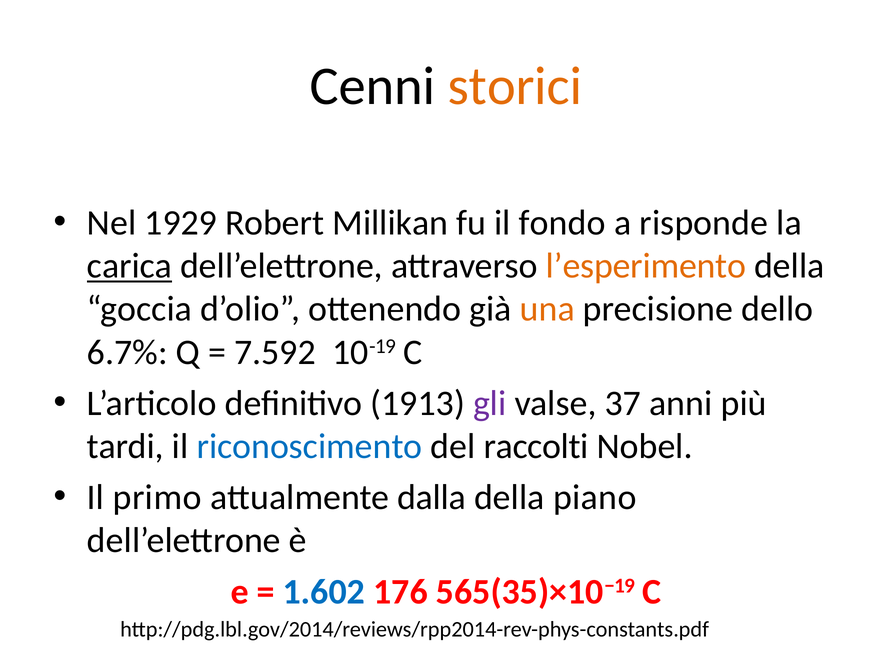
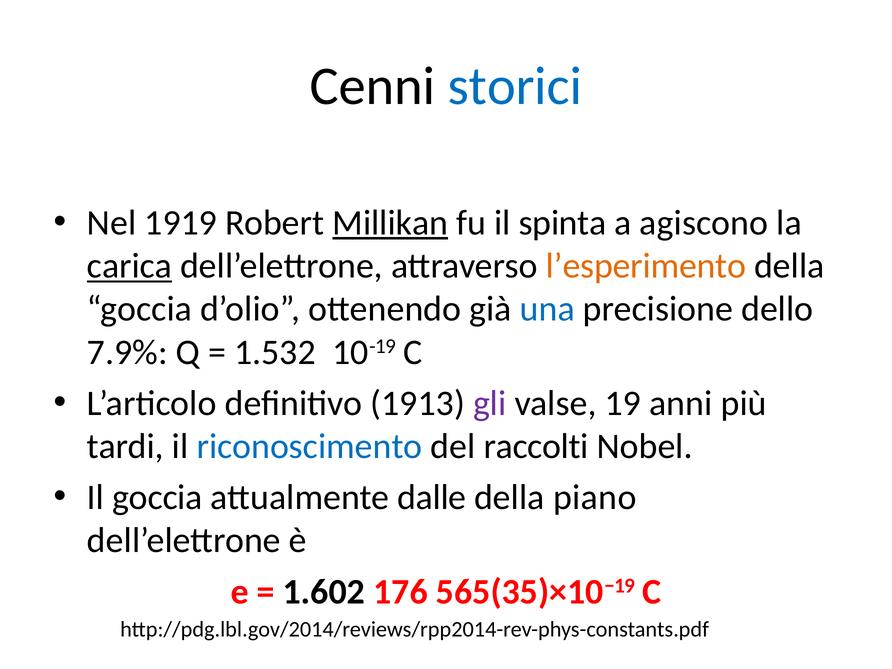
storici colour: orange -> blue (515, 86)
1929: 1929 -> 1919 (181, 223)
Millikan underline: none -> present (390, 223)
fondo: fondo -> spinta (563, 223)
risponde: risponde -> agiscono (704, 223)
una colour: orange -> blue (547, 309)
6.7%: 6.7% -> 7.9% (127, 352)
7.592: 7.592 -> 1.532 (275, 352)
37: 37 -> 19 (623, 403)
Il primo: primo -> goccia (157, 497)
dalla: dalla -> dalle (432, 497)
1.602 colour: blue -> black (324, 592)
